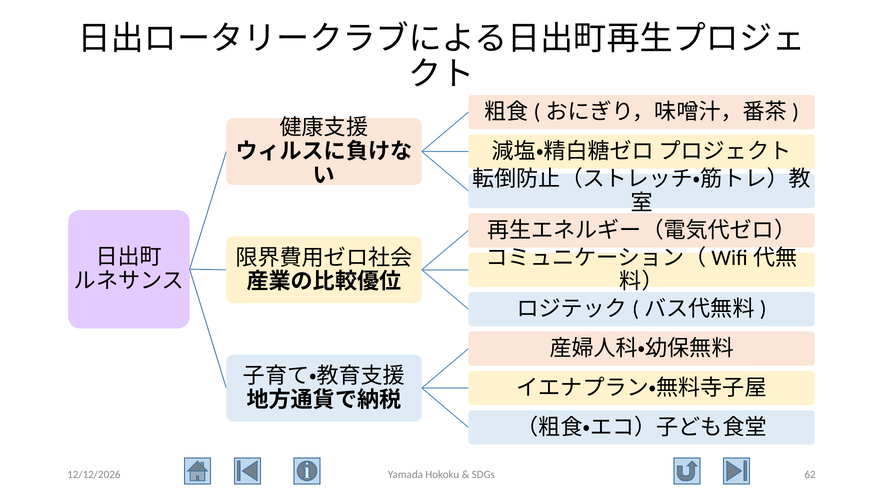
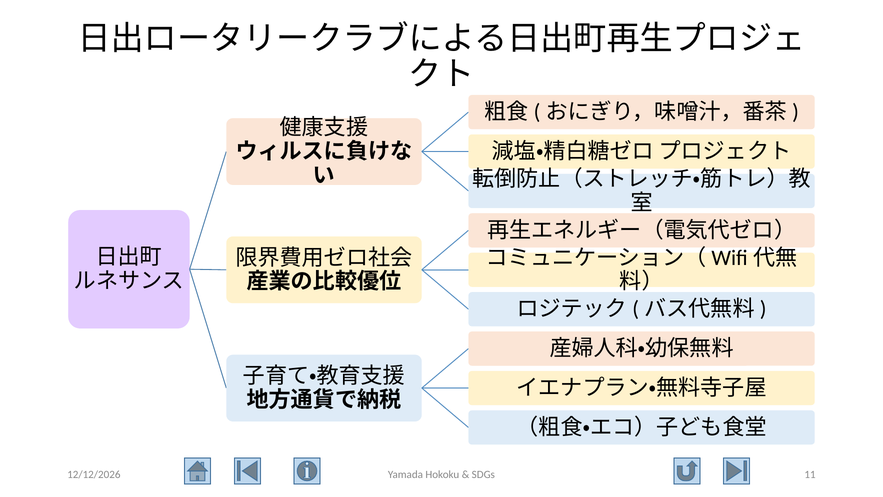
62: 62 -> 11 (810, 474)
